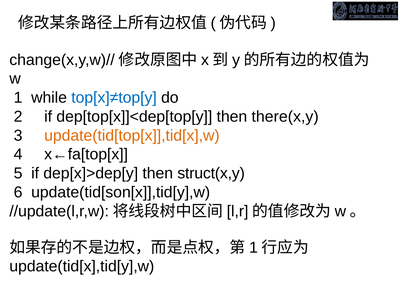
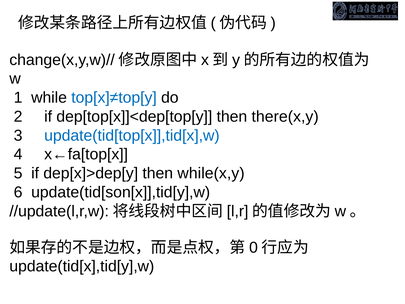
update(tid[top[x]],tid[x],w colour: orange -> blue (132, 135)
struct(x,y: struct(x,y -> while(x,y (211, 173)
1: 1 -> 0 (253, 247)
